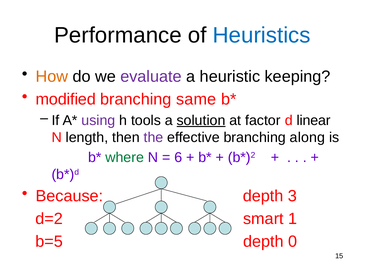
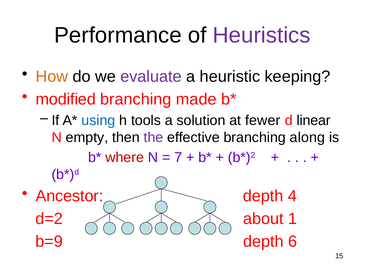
Heuristics colour: blue -> purple (262, 35)
same: same -> made (196, 99)
using colour: purple -> blue (98, 120)
solution underline: present -> none (201, 120)
factor: factor -> fewer (263, 120)
length: length -> empty (87, 137)
where colour: green -> red (125, 157)
6: 6 -> 7 (178, 157)
Because: Because -> Ancestor (69, 196)
3: 3 -> 4 (292, 196)
smart: smart -> about (263, 219)
b=5: b=5 -> b=9 (49, 241)
0: 0 -> 6 (293, 241)
